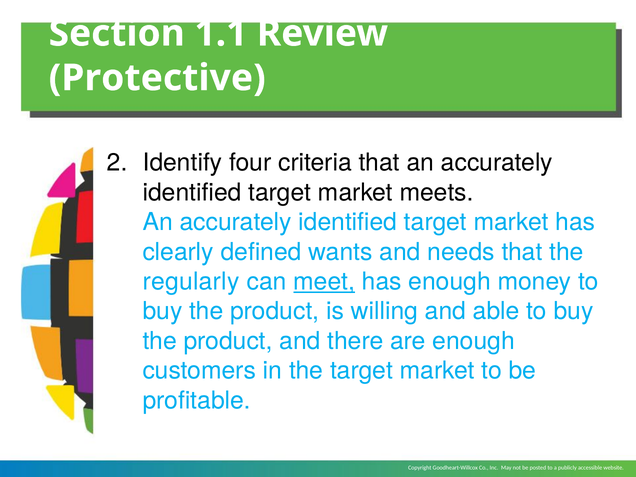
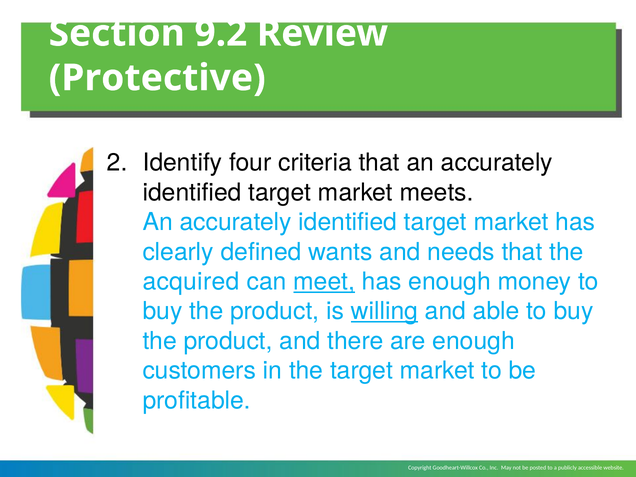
1.1: 1.1 -> 9.2 (221, 33)
regularly: regularly -> acquired (191, 282)
willing underline: none -> present (384, 311)
